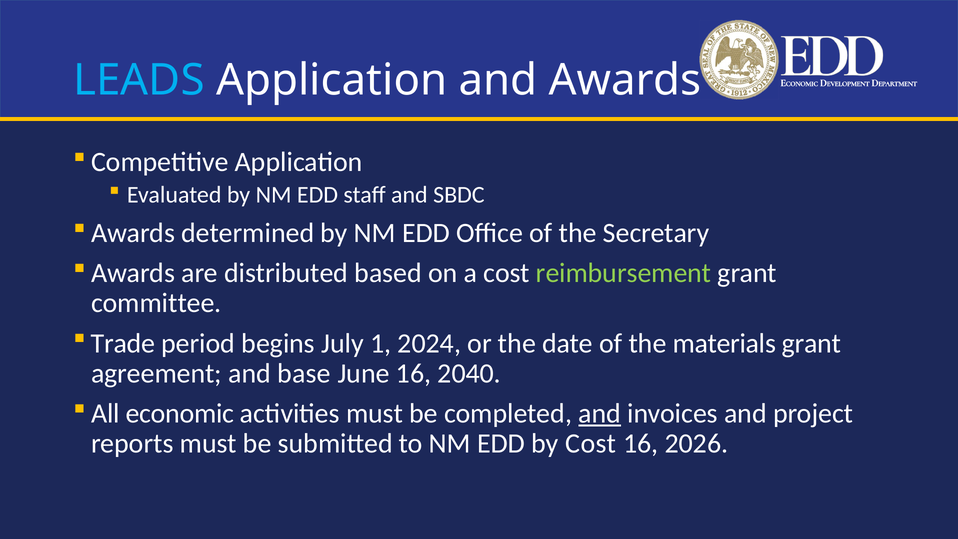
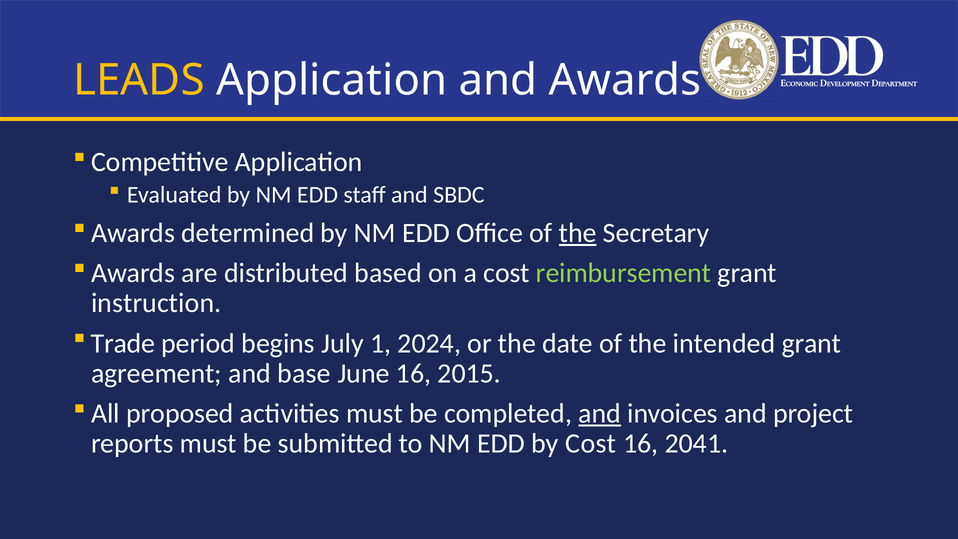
LEADS colour: light blue -> yellow (139, 80)
the underline: none -> present (578, 233)
committee: committee -> instruction (156, 303)
materials: materials -> intended (724, 343)
2040: 2040 -> 2015 (469, 373)
economic: economic -> proposed (180, 413)
2026: 2026 -> 2041 (697, 444)
